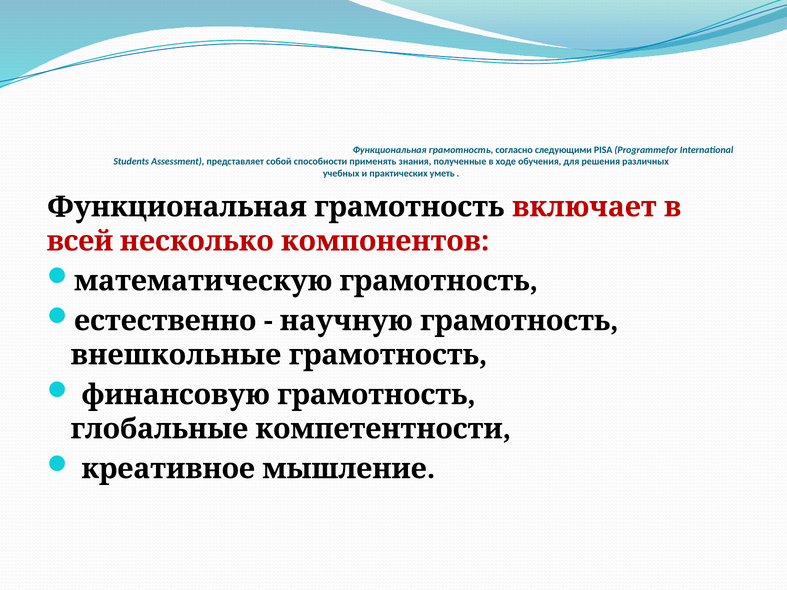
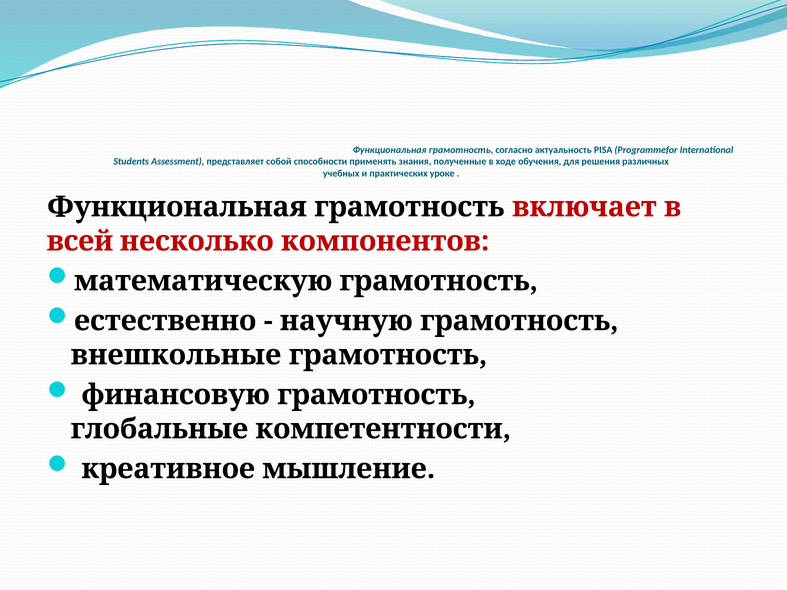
следующими: следующими -> актуальность (563, 150)
уметь: уметь -> уроке (442, 174)
